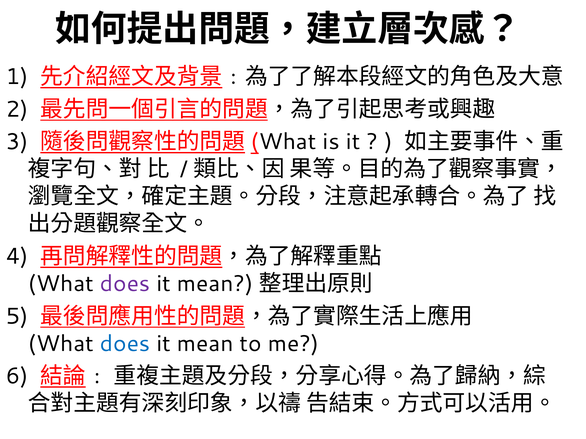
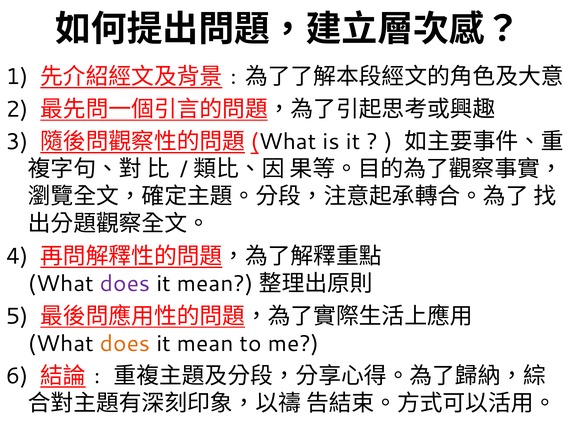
does colour: blue -> orange (125, 344)
